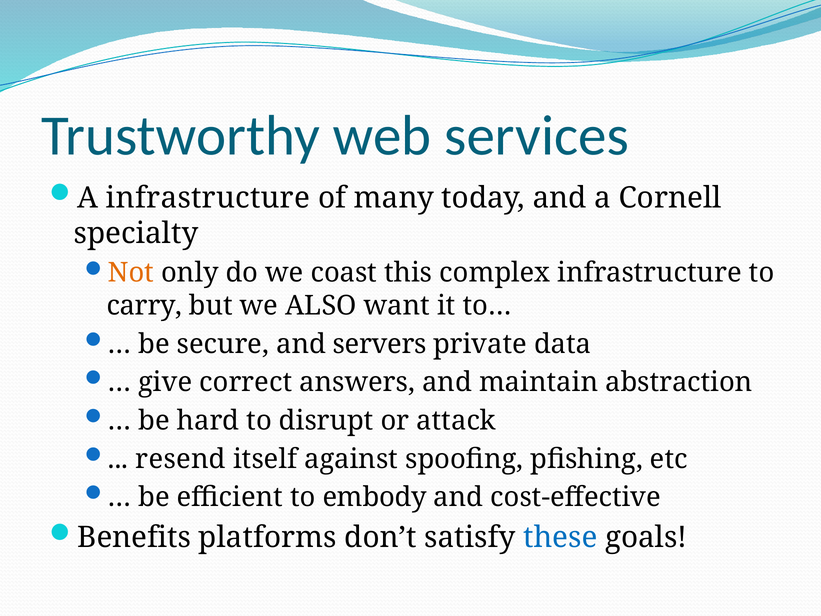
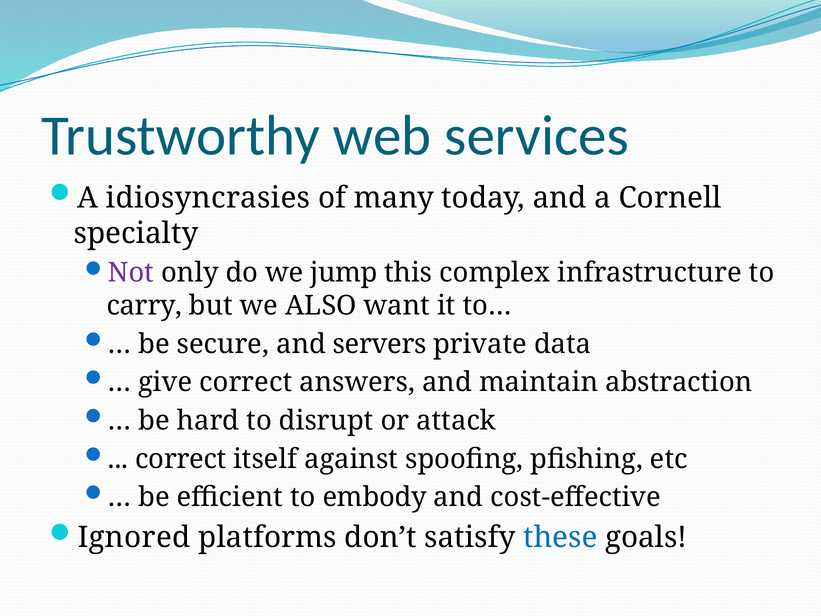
A infrastructure: infrastructure -> idiosyncrasies (208, 198)
Not colour: orange -> purple (131, 273)
coast: coast -> jump (344, 273)
resend: resend -> correct (181, 459)
Benefits: Benefits -> Ignored (134, 537)
